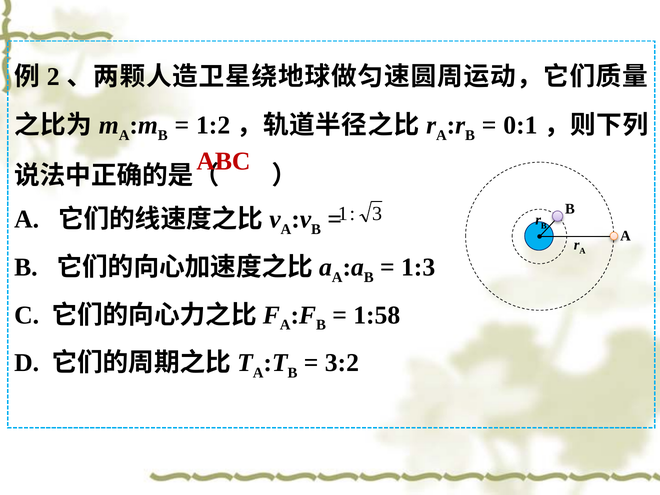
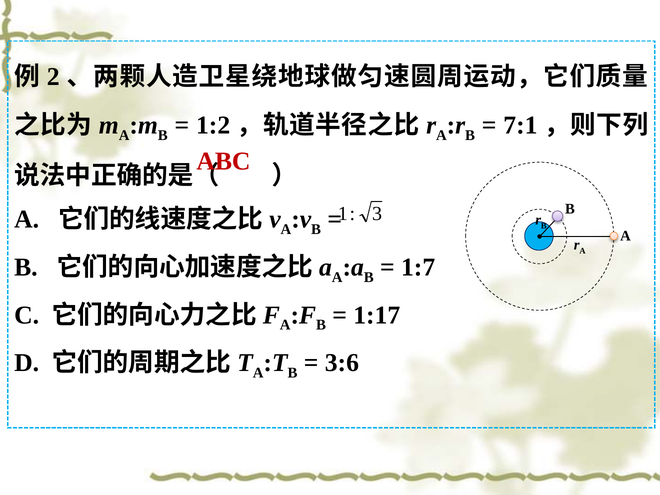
0:1: 0:1 -> 7:1 (520, 125)
1:3: 1:3 -> 1:7 (418, 267)
1:58: 1:58 -> 1:17 (377, 315)
3:2: 3:2 -> 3:6 (342, 363)
